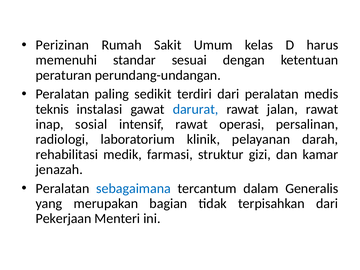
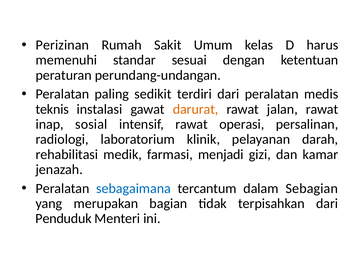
darurat colour: blue -> orange (196, 109)
struktur: struktur -> menjadi (221, 154)
Generalis: Generalis -> Sebagian (312, 188)
Pekerjaan: Pekerjaan -> Penduduk (64, 219)
